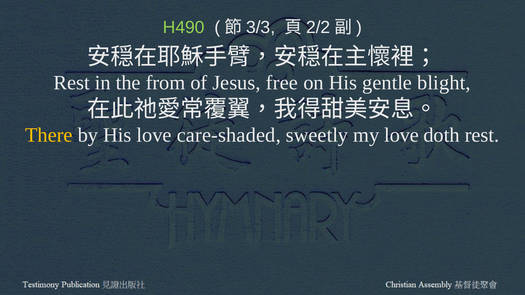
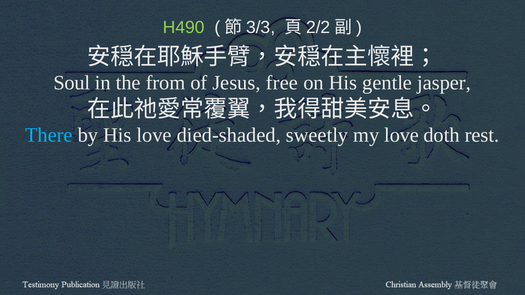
Rest: Rest -> Soul (72, 83)
blight: blight -> jasper (444, 83)
There colour: yellow -> light blue (49, 135)
care-shaded: care-shaded -> died-shaded (229, 135)
